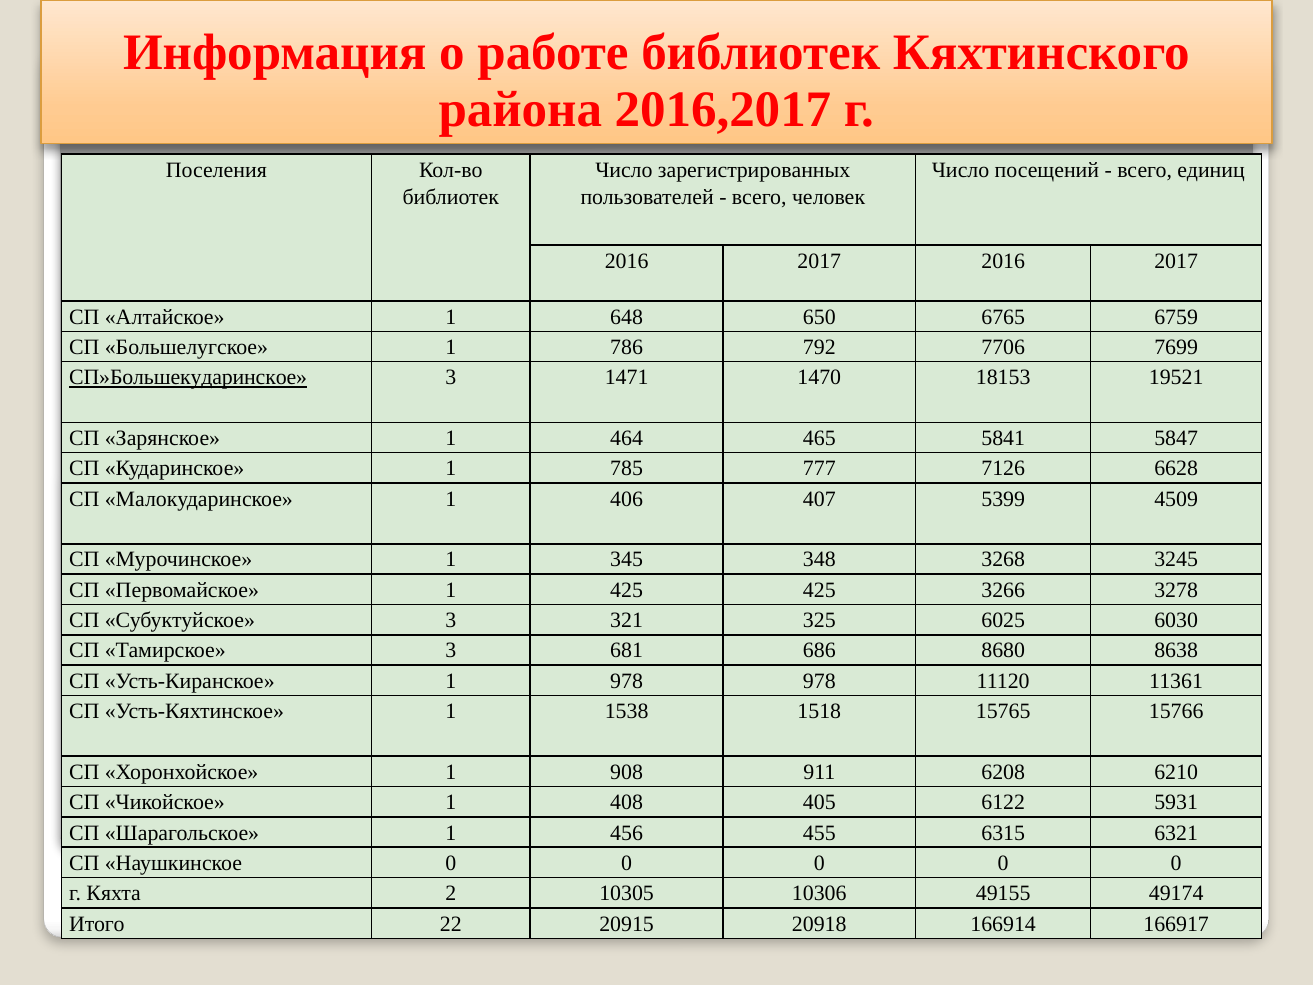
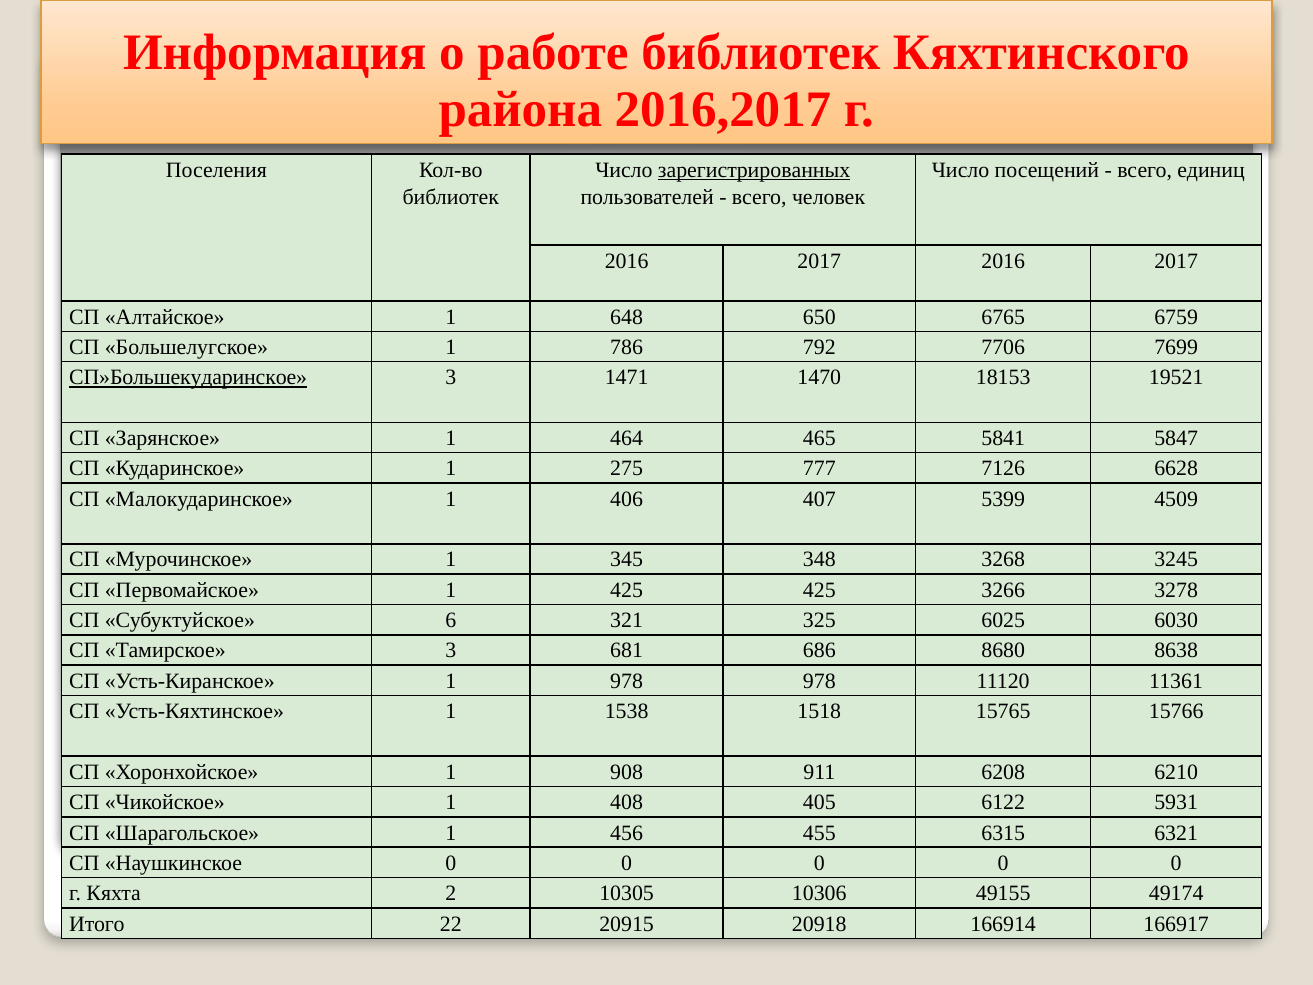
зарегистрированных underline: none -> present (754, 170)
785: 785 -> 275 (627, 468)
Субуктуйское 3: 3 -> 6 (451, 620)
